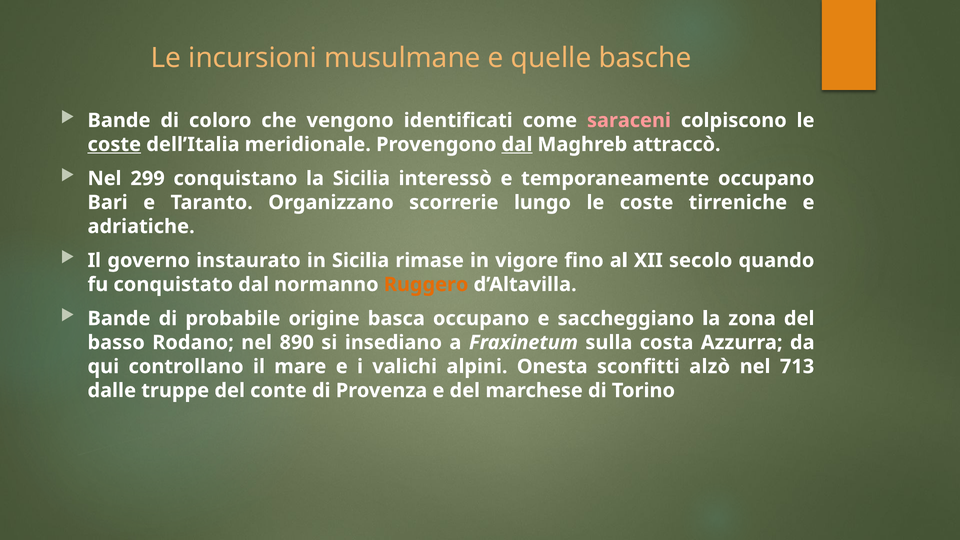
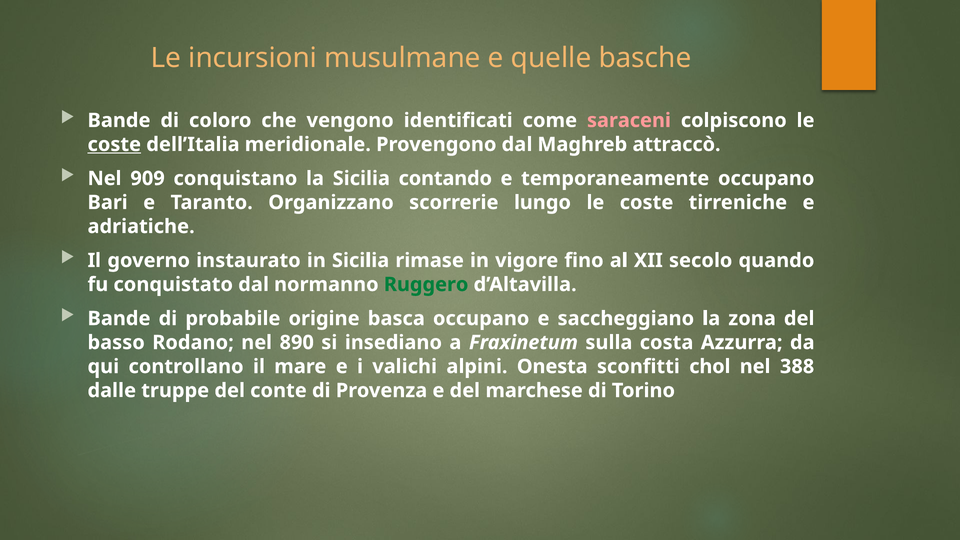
dal underline: present -> none (517, 144)
299: 299 -> 909 (148, 178)
interessò: interessò -> contando (445, 178)
Ruggero colour: orange -> green (426, 285)
alzò: alzò -> chol (710, 367)
713: 713 -> 388 (797, 367)
